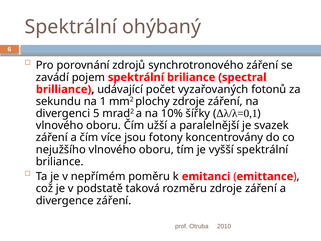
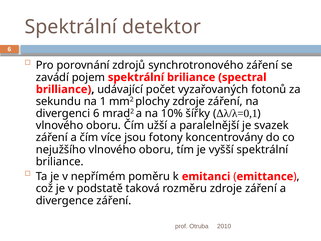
ohýbaný: ohýbaný -> detektor (162, 27)
divergenci 5: 5 -> 6 (96, 113)
